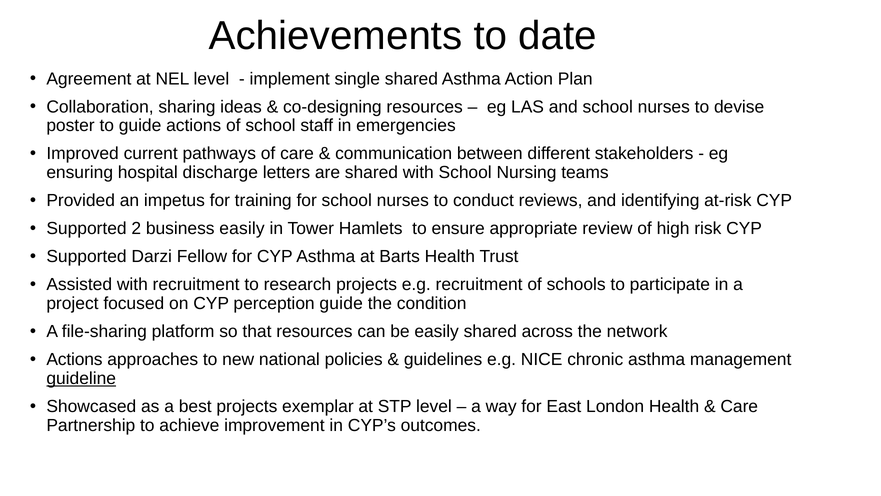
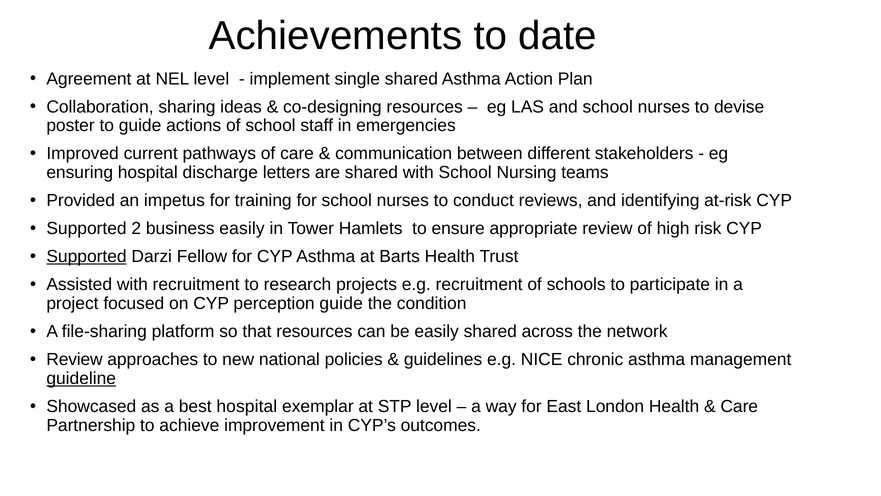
Supported underline: none -> present (87, 256)
Actions: Actions -> Review (75, 359)
best projects: projects -> hospital (247, 406)
